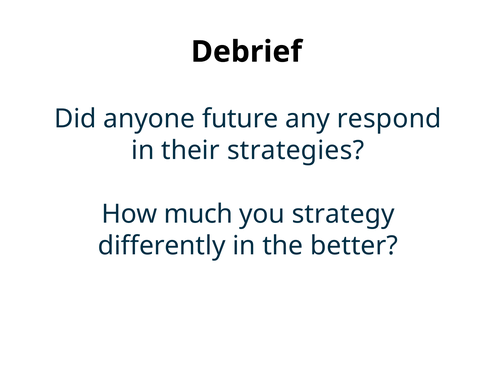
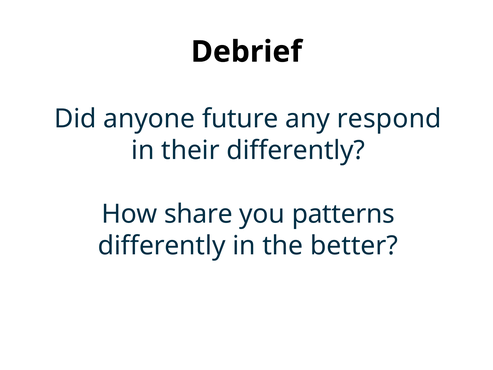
their strategies: strategies -> differently (296, 150)
much: much -> share (198, 214)
strategy: strategy -> patterns (343, 214)
